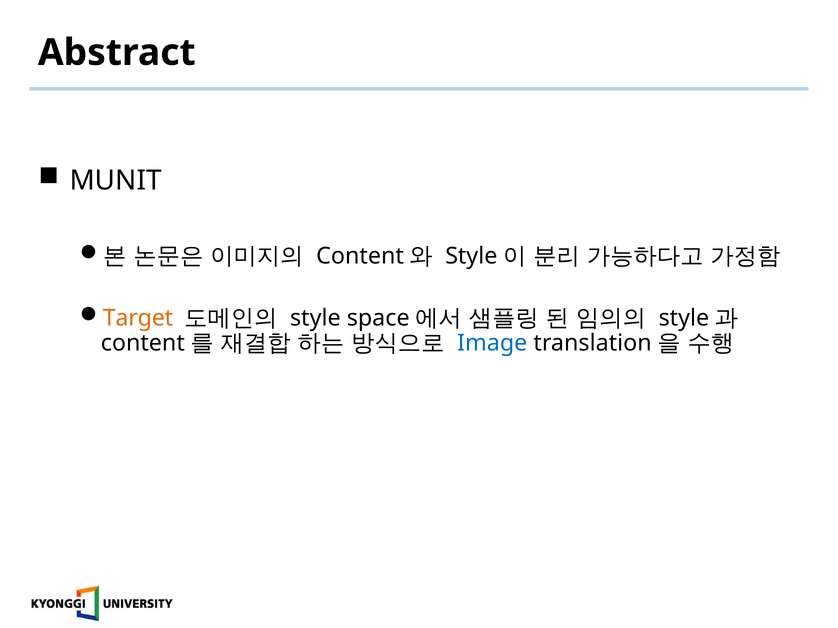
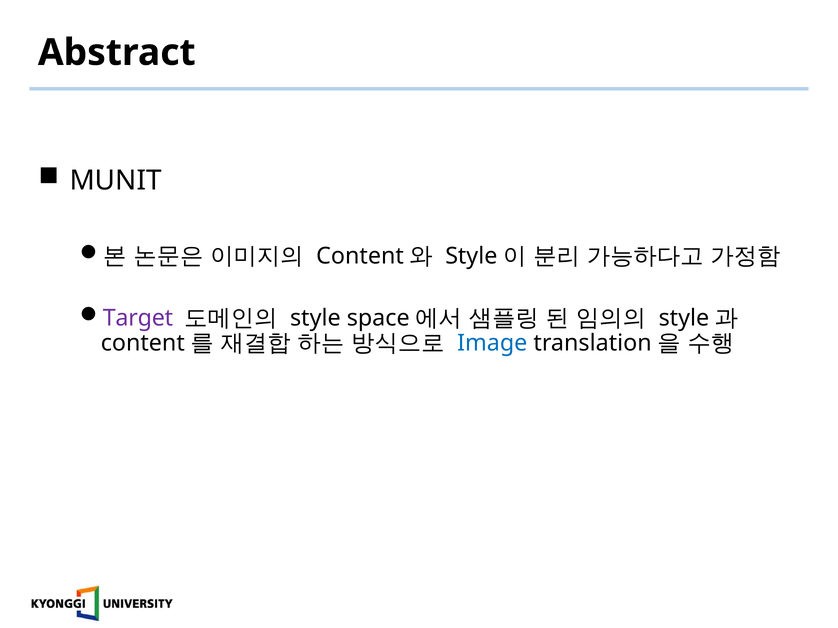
Target colour: orange -> purple (138, 318)
